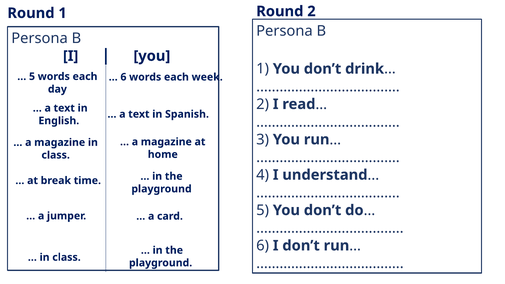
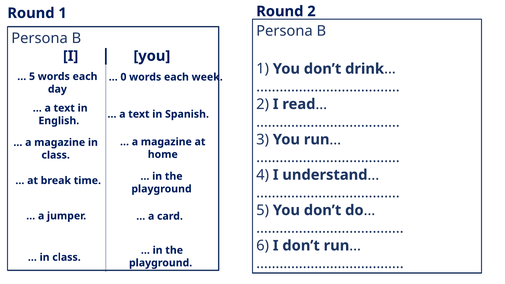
6: 6 -> 0 (123, 77)
